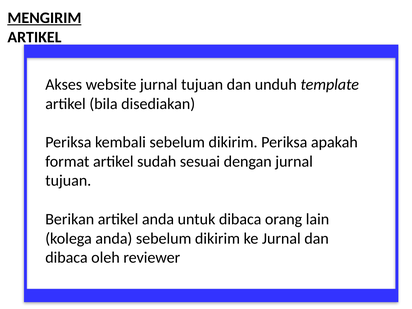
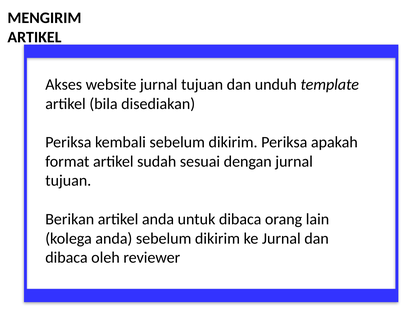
MENGIRIM underline: present -> none (44, 18)
